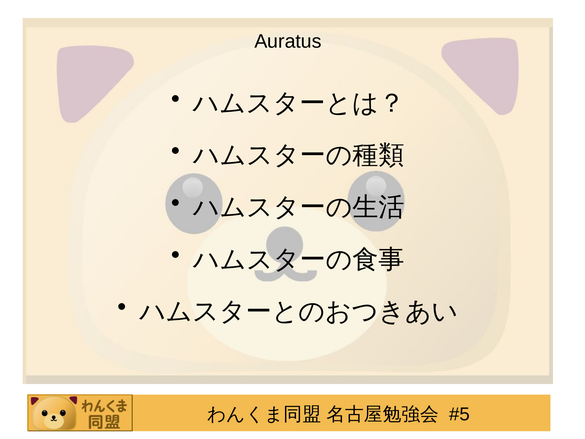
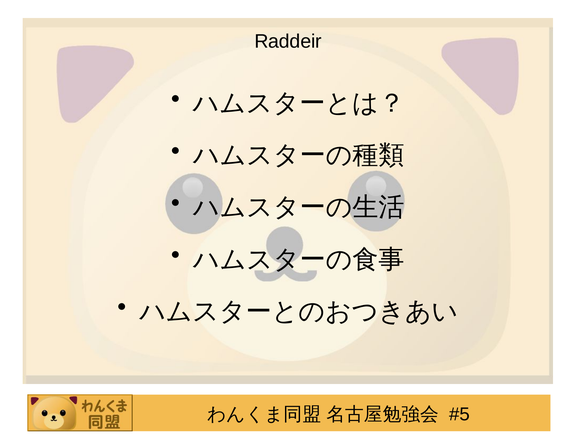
Auratus: Auratus -> Raddeir (288, 42)
